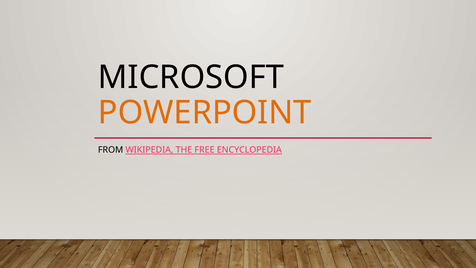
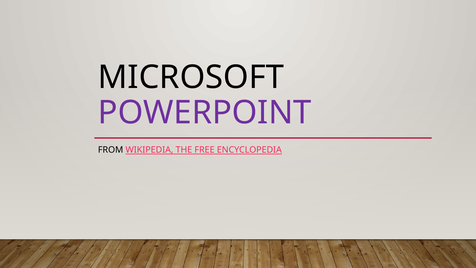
POWERPOINT colour: orange -> purple (205, 113)
